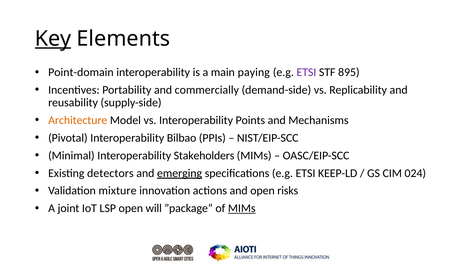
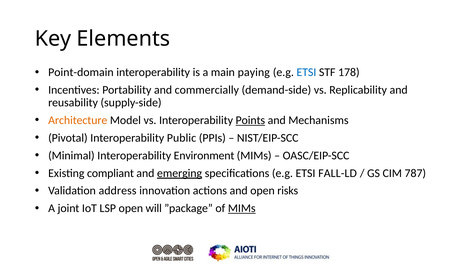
Key underline: present -> none (53, 39)
ETSI colour: purple -> blue (306, 72)
895: 895 -> 178 (349, 72)
Points underline: none -> present (250, 120)
Bilbao: Bilbao -> Public (182, 138)
Stakeholders: Stakeholders -> Environment (204, 155)
detectors: detectors -> compliant (110, 173)
KEEP-LD: KEEP-LD -> FALL-LD (338, 173)
024: 024 -> 787 (415, 173)
mixture: mixture -> address (118, 191)
